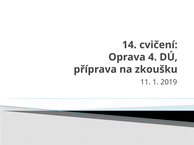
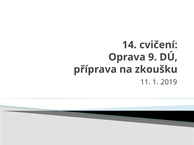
4: 4 -> 9 (152, 57)
